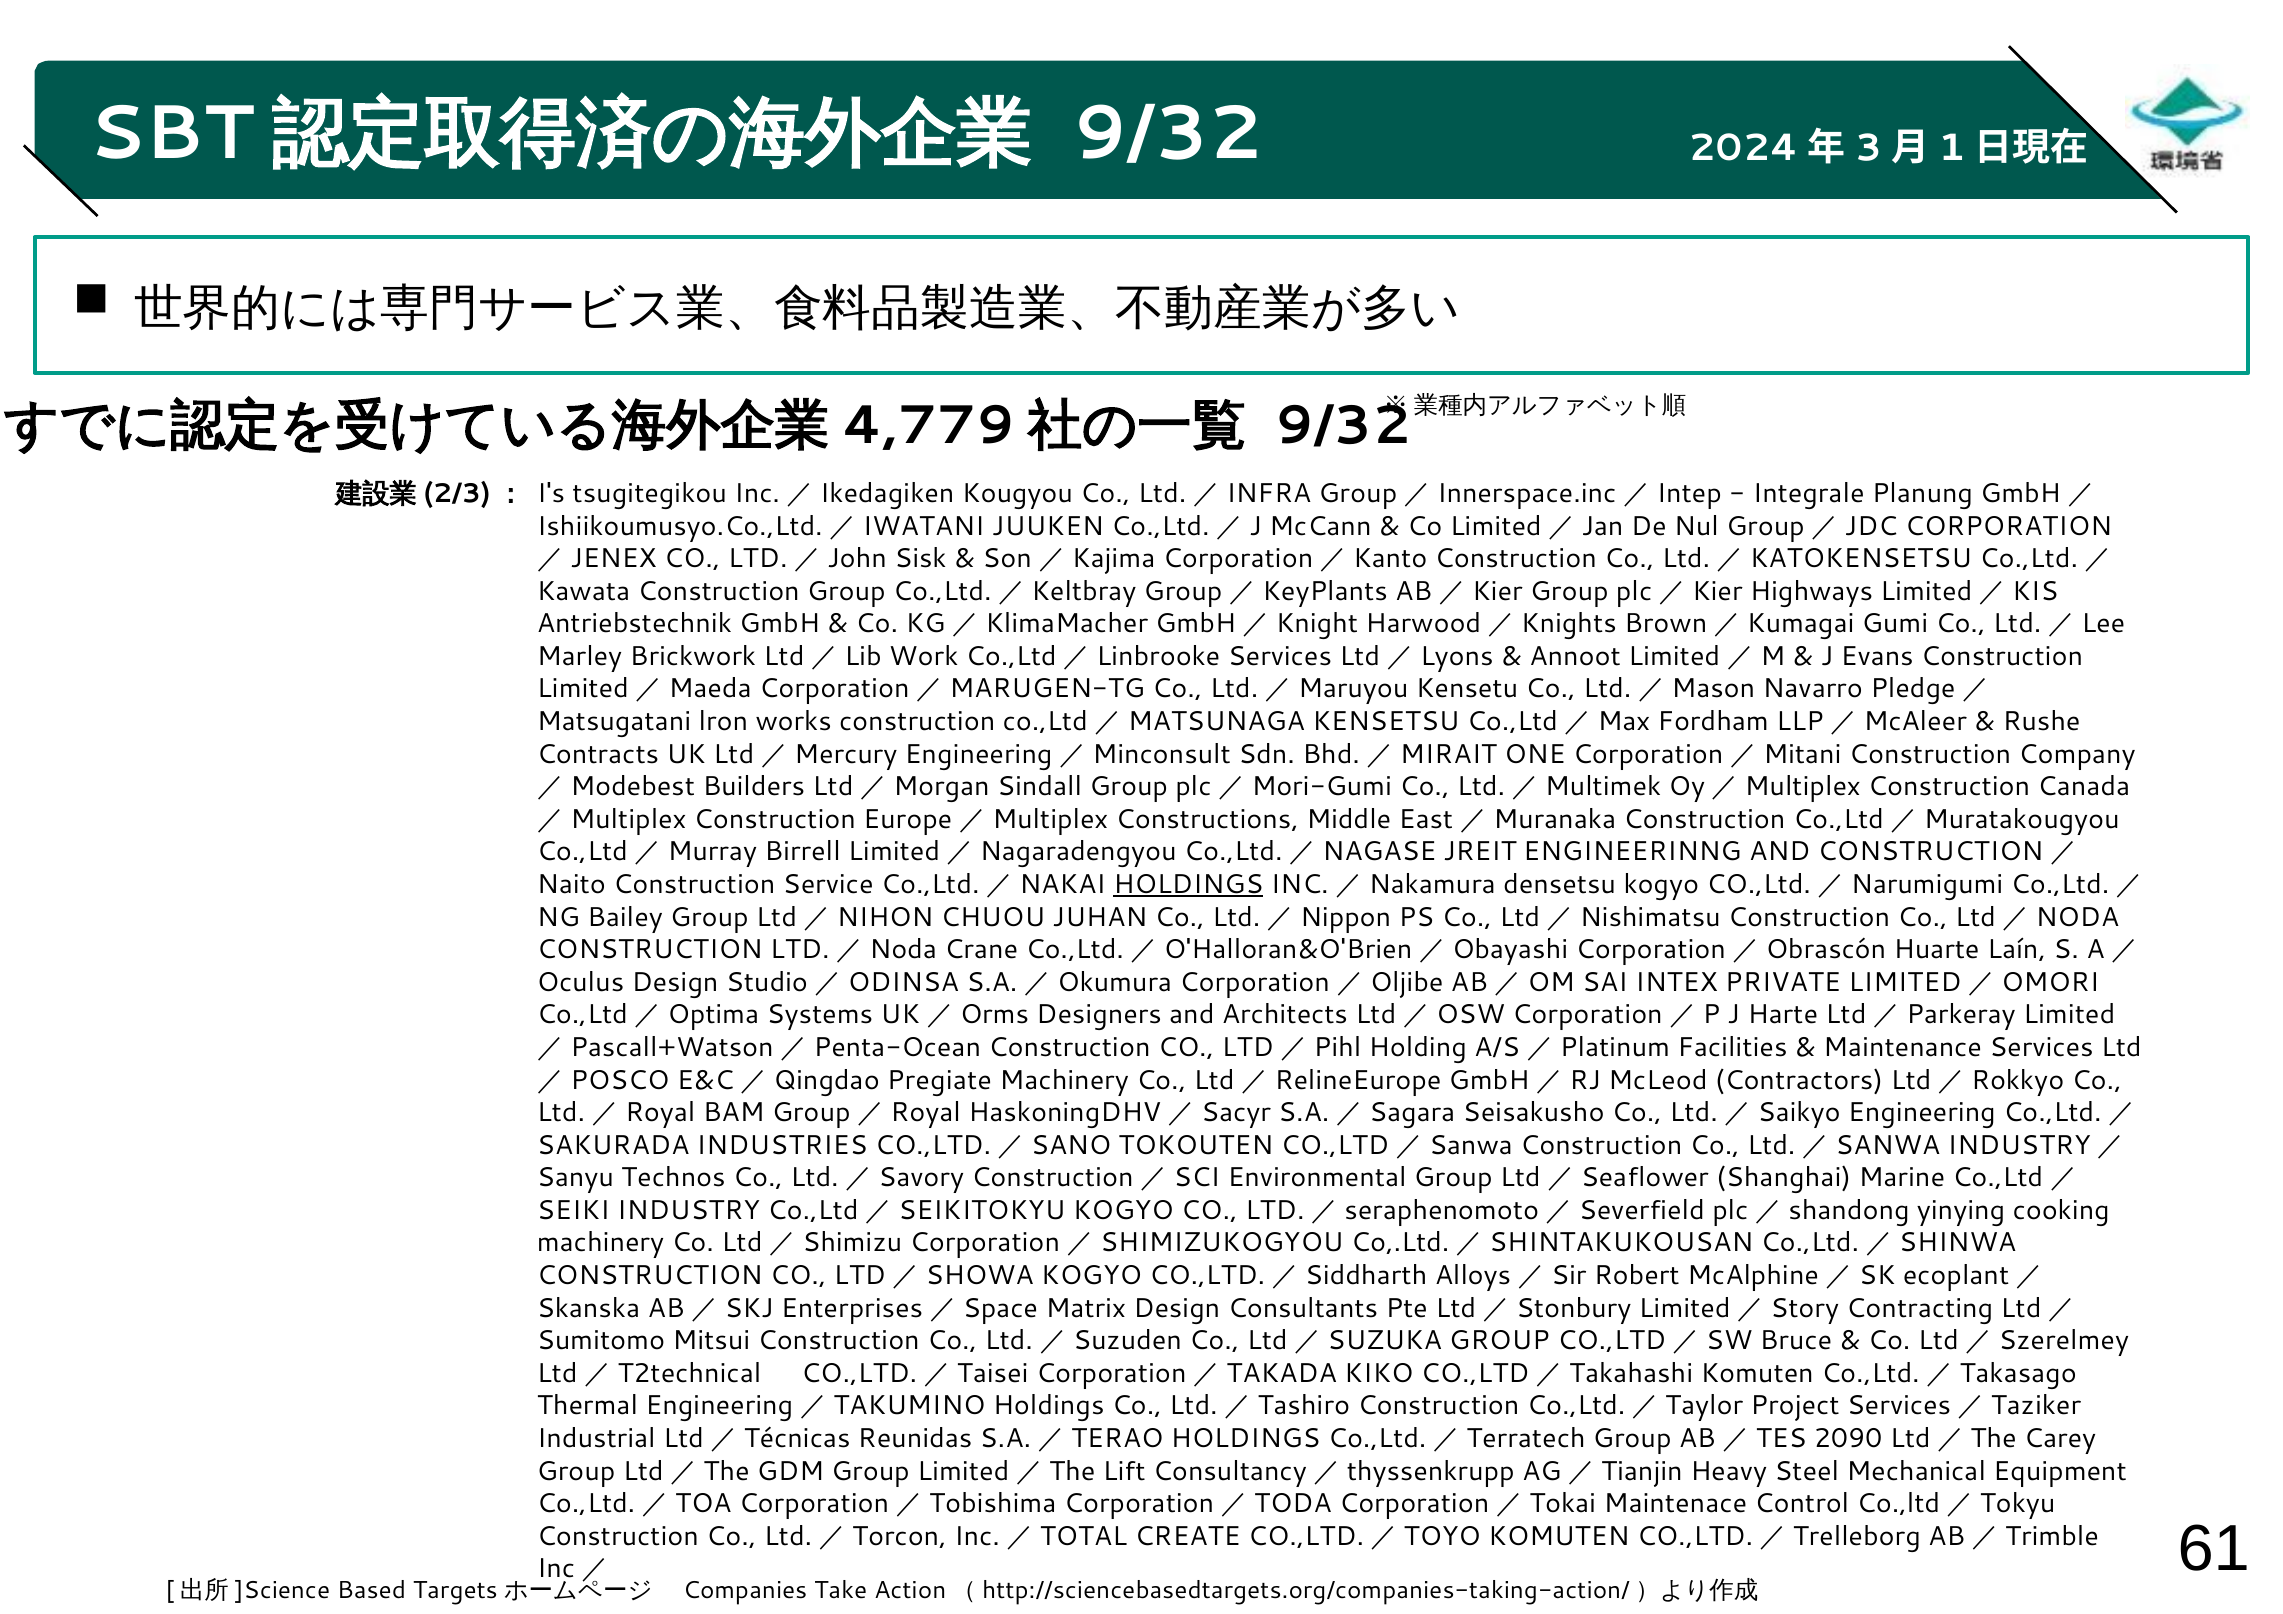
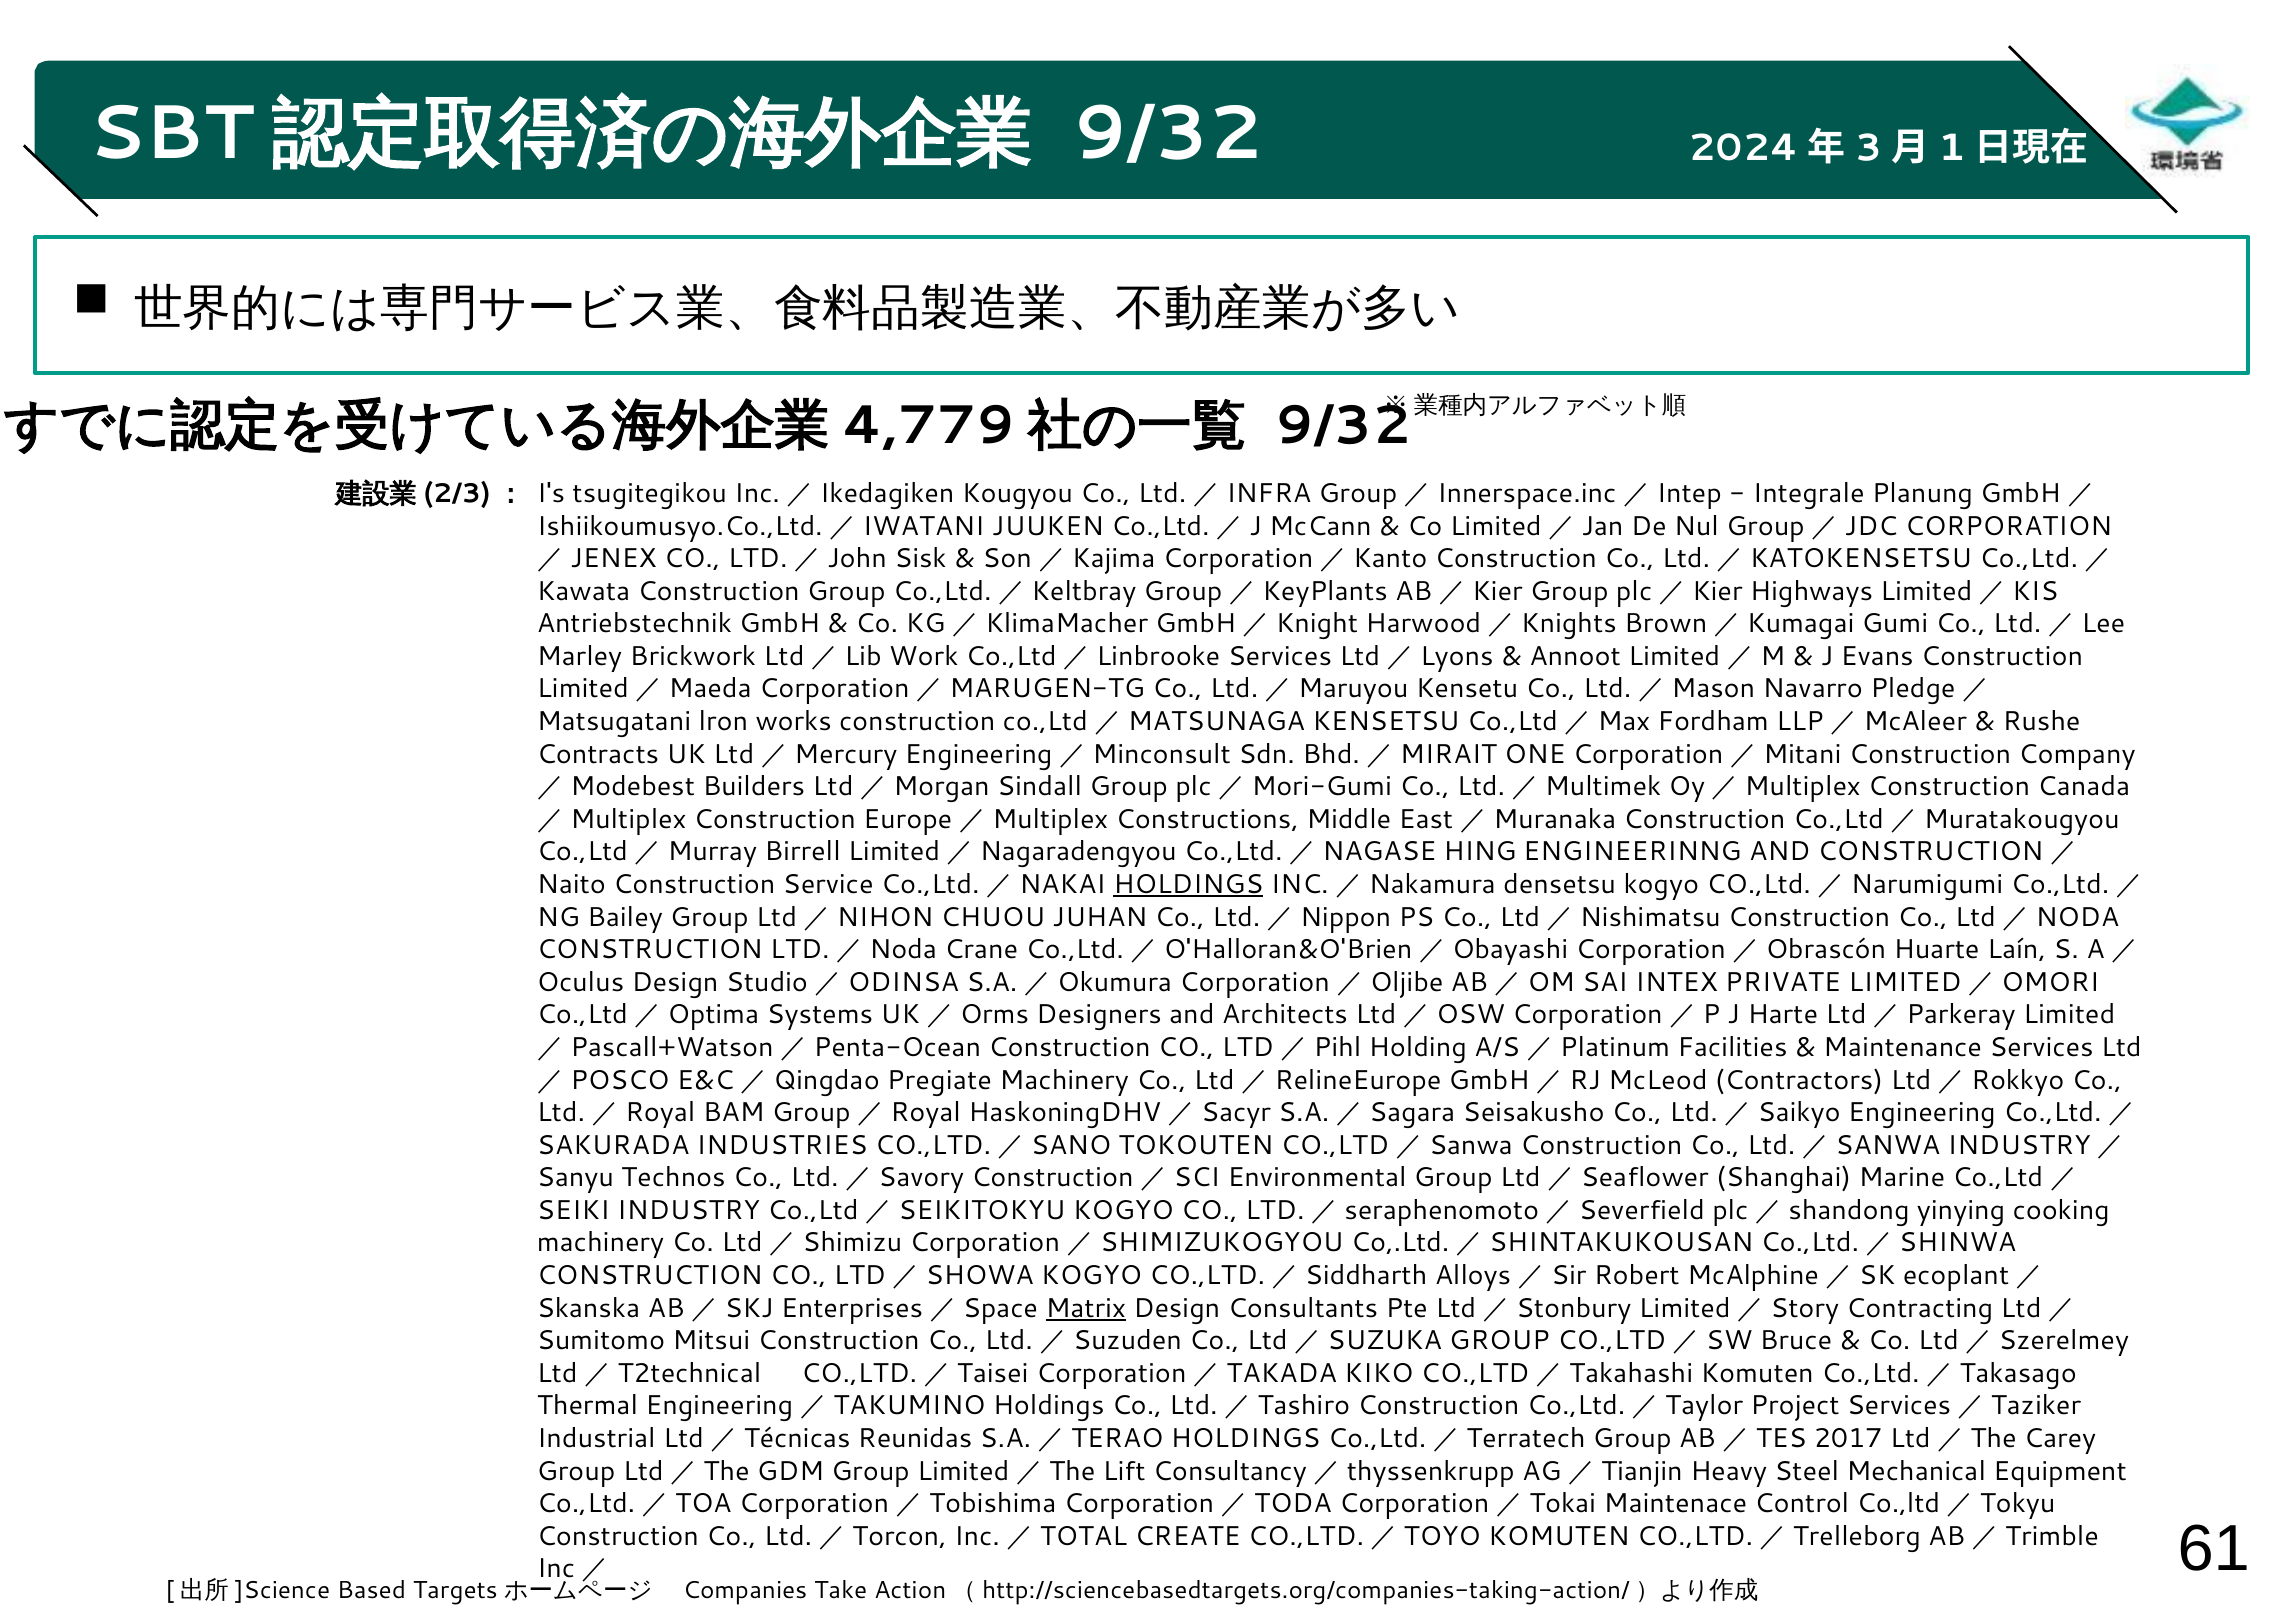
JREIT: JREIT -> HING (1480, 852)
Matrix underline: none -> present (1086, 1308)
2090: 2090 -> 2017 (1848, 1439)
